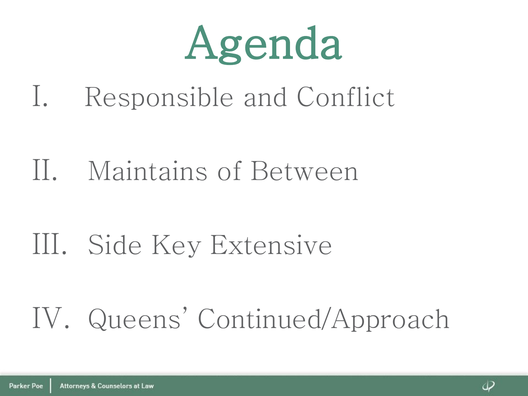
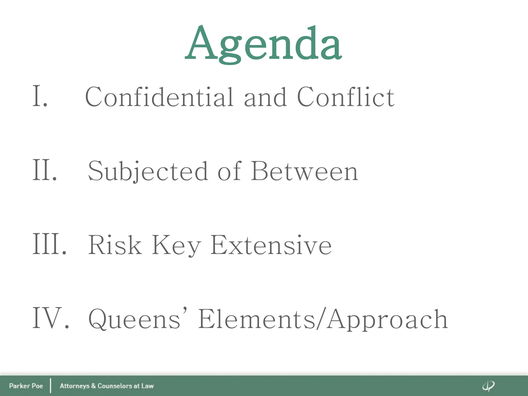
Responsible: Responsible -> Confidential (159, 98)
Maintains: Maintains -> Subjected (148, 171)
Side: Side -> Risk (115, 245)
Continued/Approach: Continued/Approach -> Elements/Approach (323, 319)
